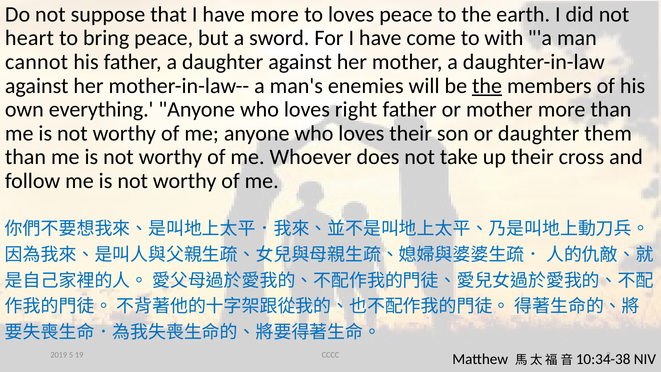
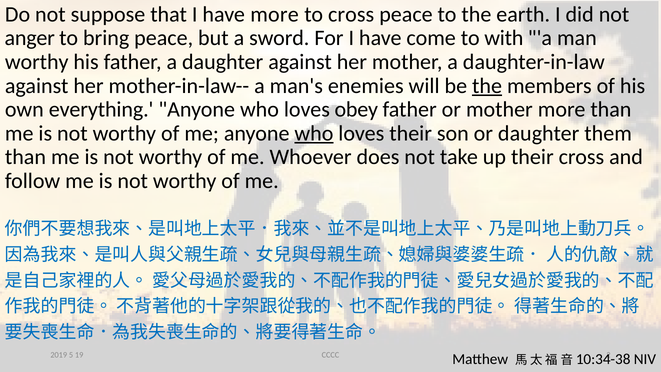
to loves: loves -> cross (351, 14)
heart: heart -> anger (30, 38)
cannot: cannot -> worthy (37, 62)
right: right -> obey (356, 110)
who underline: none -> present (314, 133)
